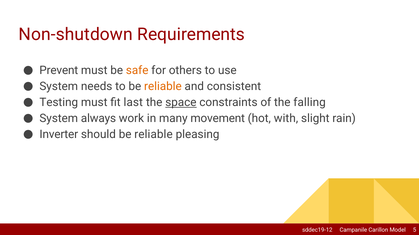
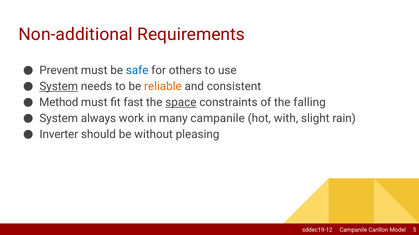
Non-shutdown: Non-shutdown -> Non-additional (76, 35)
safe colour: orange -> blue (137, 70)
System underline: none -> present (59, 87)
Testing: Testing -> Method (59, 103)
last: last -> fast (133, 103)
many movement: movement -> campanile (218, 119)
should be reliable: reliable -> without (154, 135)
